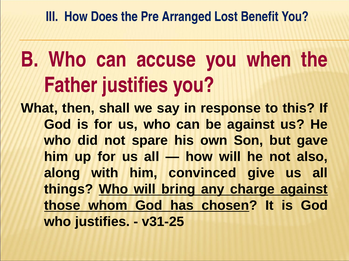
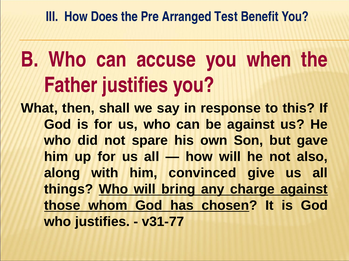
Lost: Lost -> Test (226, 17)
v31-25: v31-25 -> v31-77 (163, 222)
